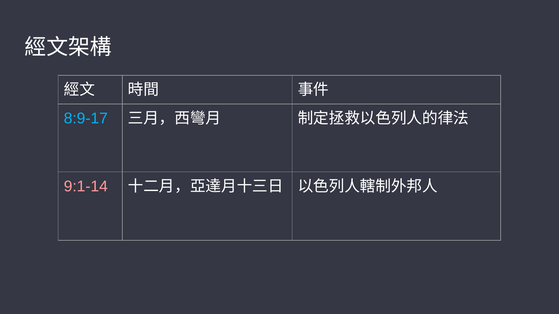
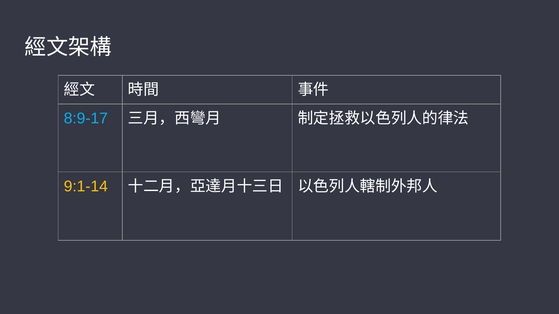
9:1-14 colour: pink -> yellow (86, 187)
